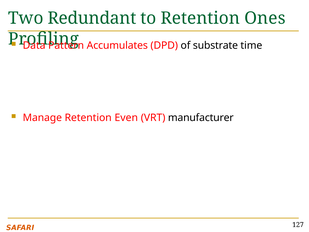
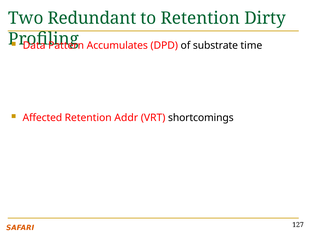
Ones: Ones -> Dirty (265, 18)
Manage: Manage -> Affected (42, 118)
Even: Even -> Addr (126, 118)
manufacturer: manufacturer -> shortcomings (201, 118)
